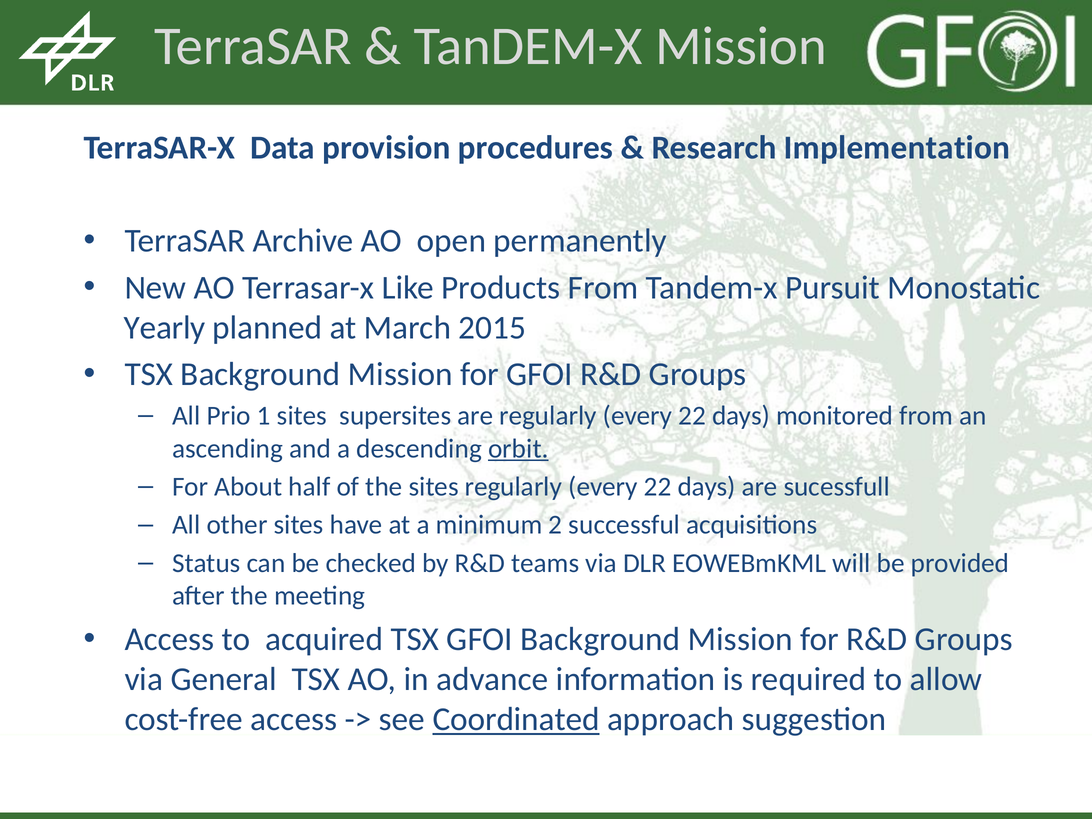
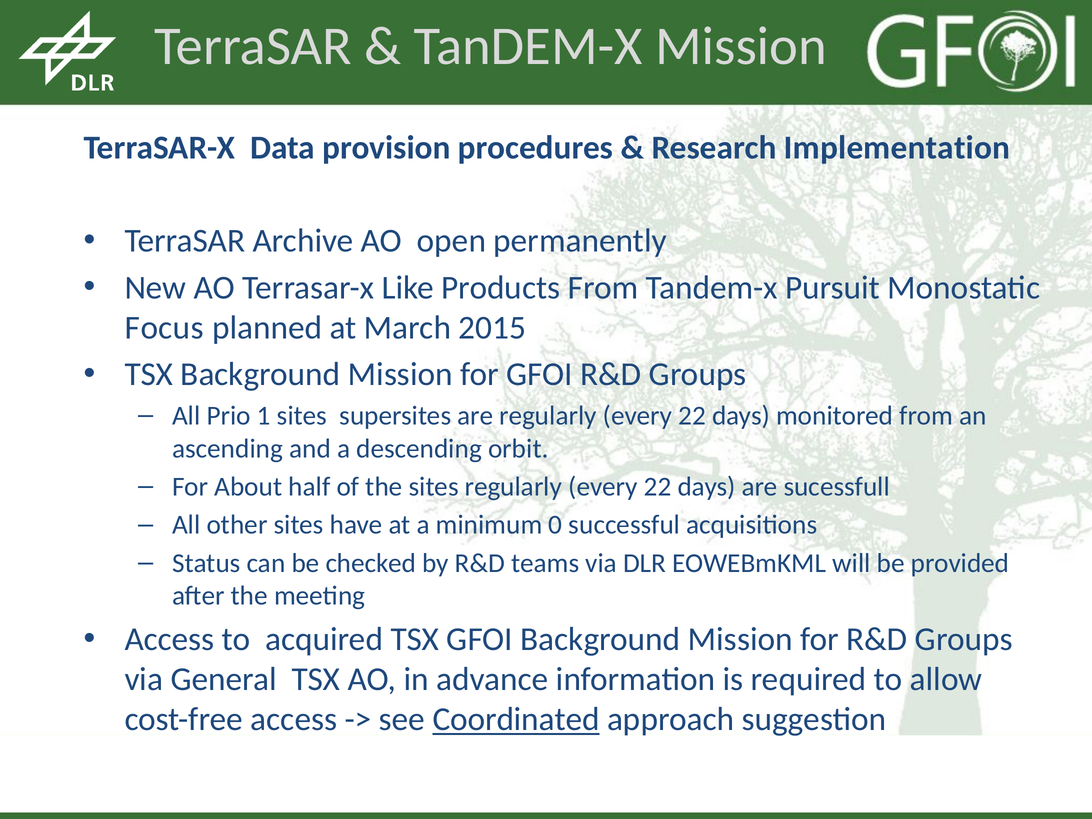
Yearly: Yearly -> Focus (164, 328)
orbit underline: present -> none (518, 449)
2: 2 -> 0 (555, 525)
